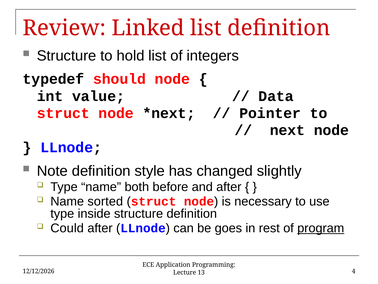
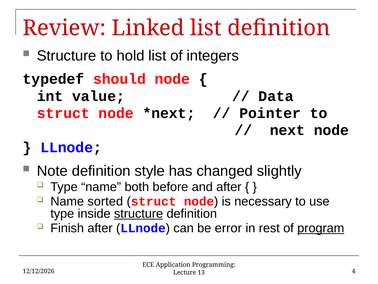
structure underline: none -> present (139, 213)
Could: Could -> Finish (67, 228)
goes: goes -> error (228, 228)
